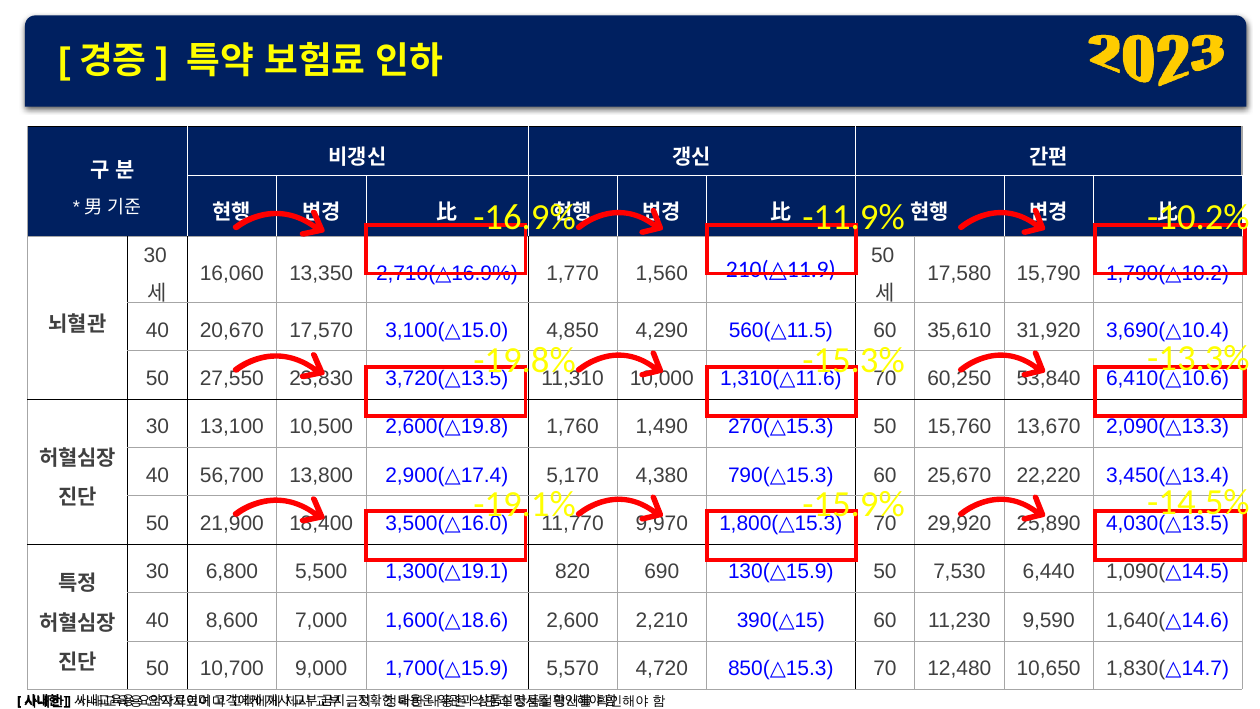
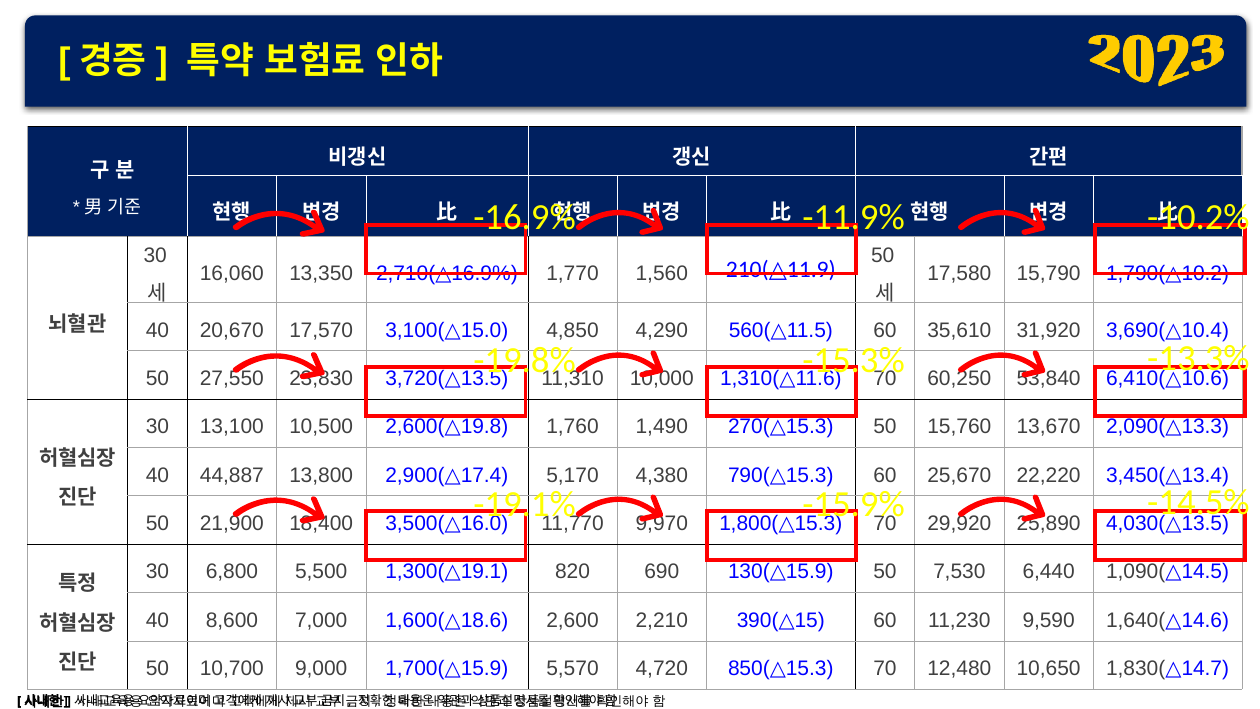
56,700: 56,700 -> 44,887 (232, 475)
